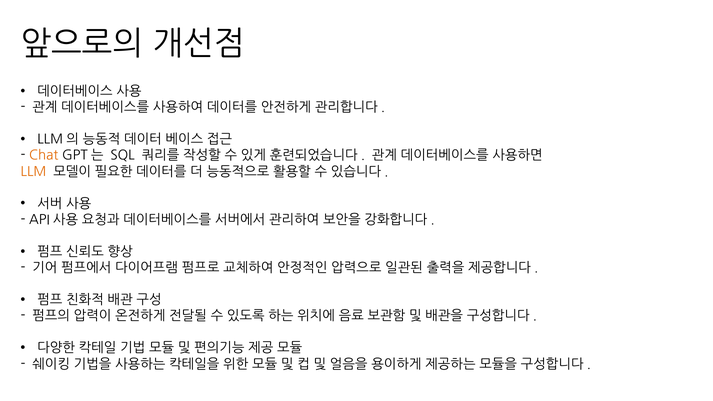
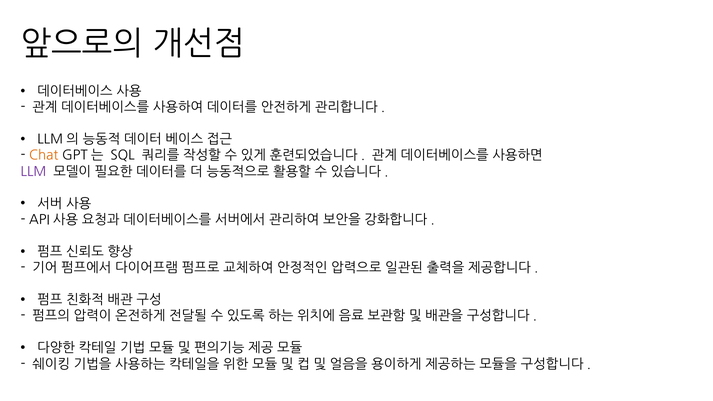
LLM colour: orange -> purple (33, 172)
